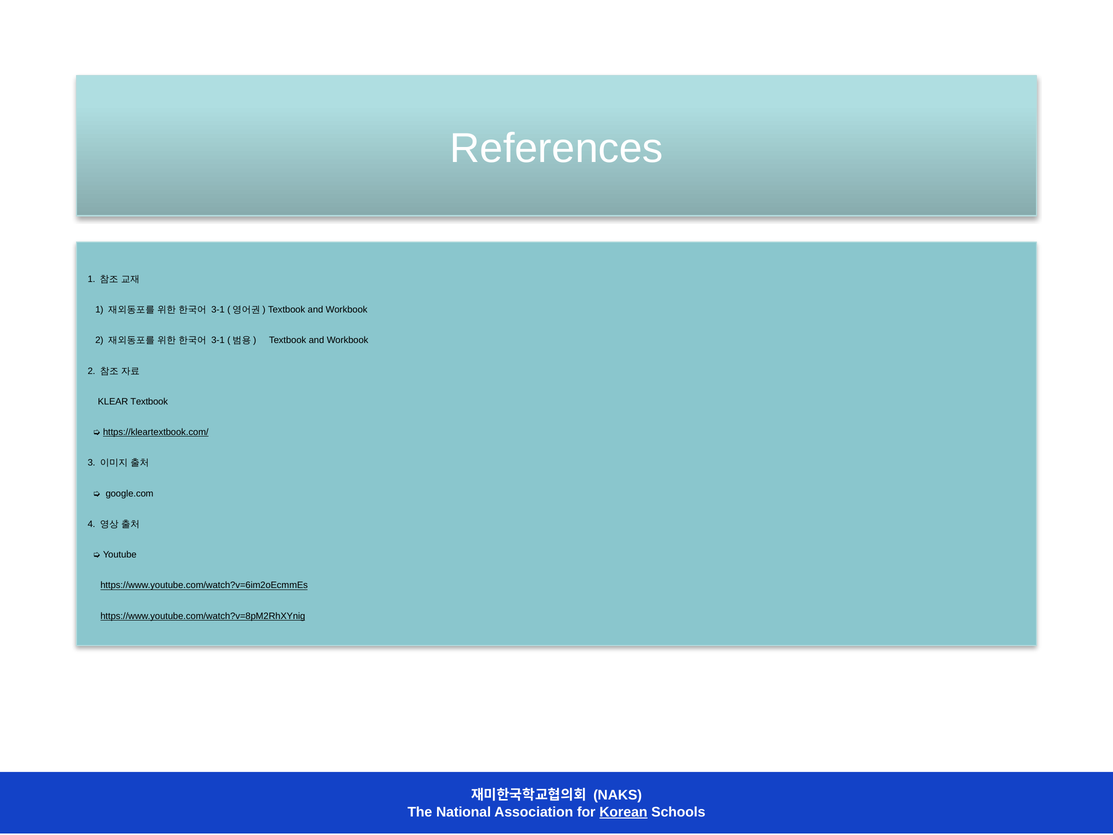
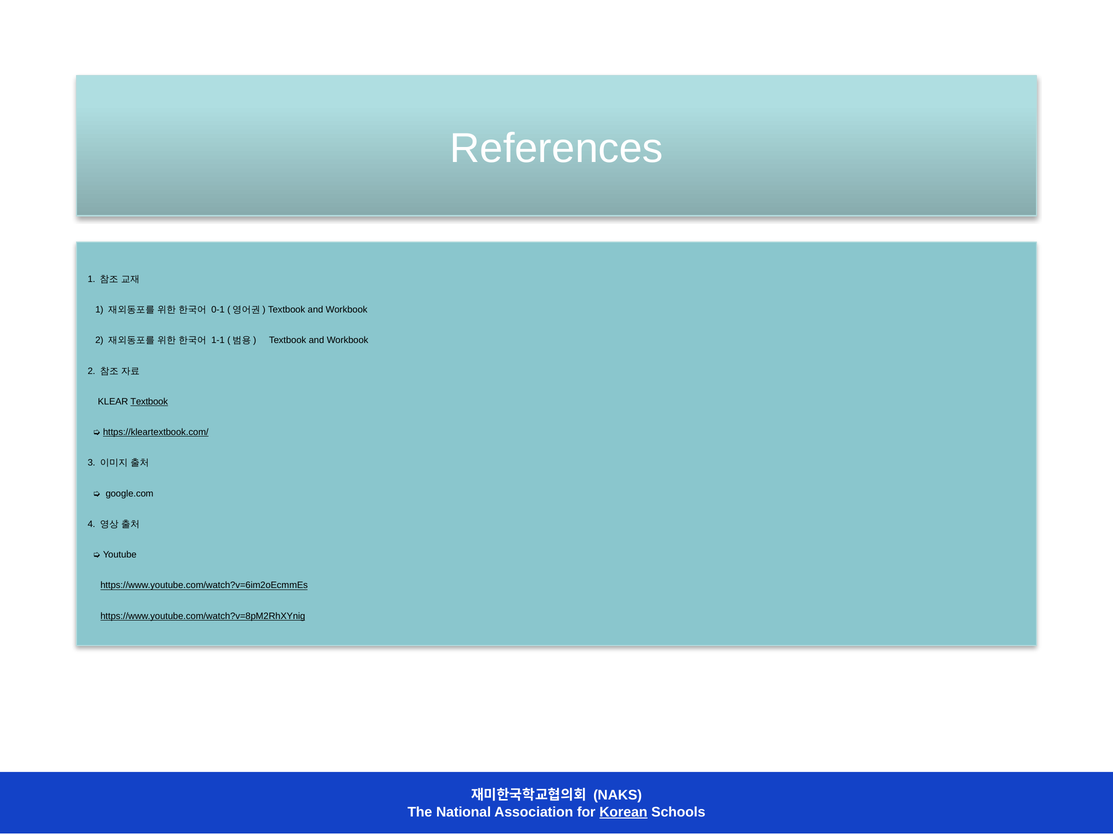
3-1: 3-1 -> 0-1 (218, 310)
3-1: 3-1 -> 1-1 (218, 340)
Textbook underline: none -> present (149, 401)
